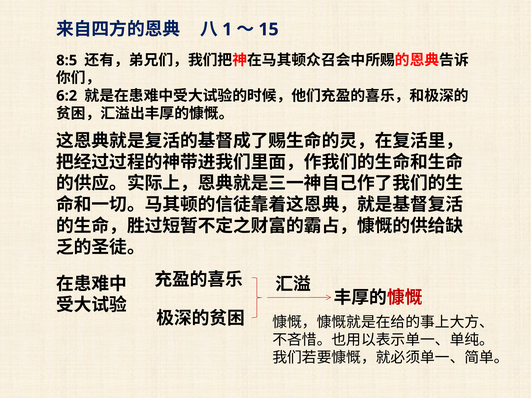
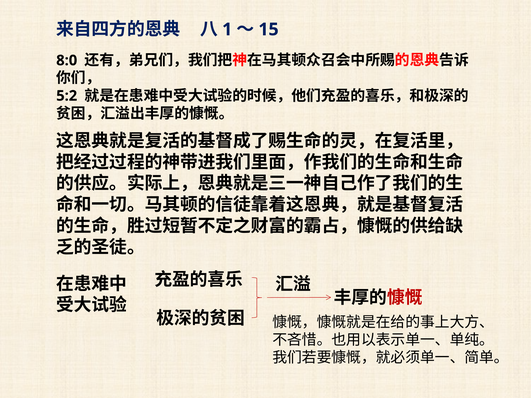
8:5: 8:5 -> 8:0 (67, 60)
6:2: 6:2 -> 5:2 (67, 96)
